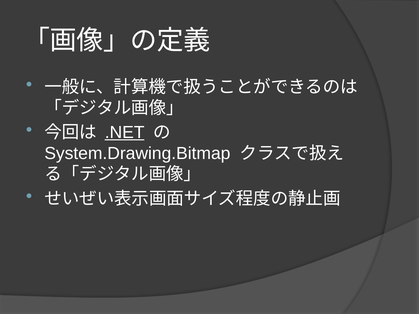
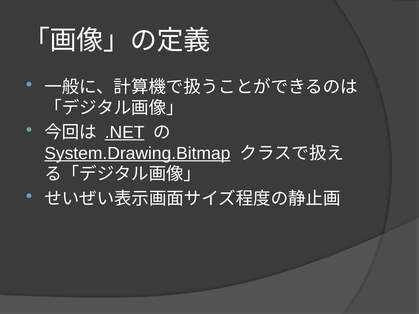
System.Drawing.Bitmap underline: none -> present (137, 153)
